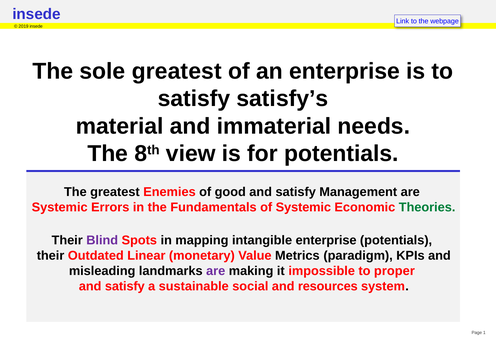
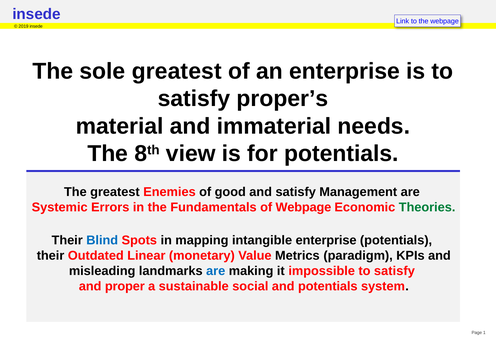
satisfy’s: satisfy’s -> proper’s (282, 98)
of Systemic: Systemic -> Webpage (303, 207)
Blind colour: purple -> blue (102, 240)
are colour: purple -> blue (216, 271)
impossible to proper: proper -> satisfy (394, 271)
satisfy: satisfy -> proper (125, 286)
and resources: resources -> potentials (328, 286)
